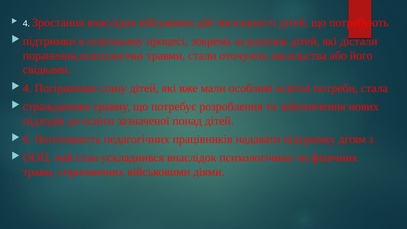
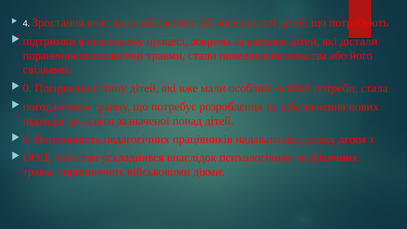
оточують: оточують -> поведінці (244, 55)
4: 4 -> 0 (27, 88)
стражданням: стражданням -> погодженням (57, 107)
